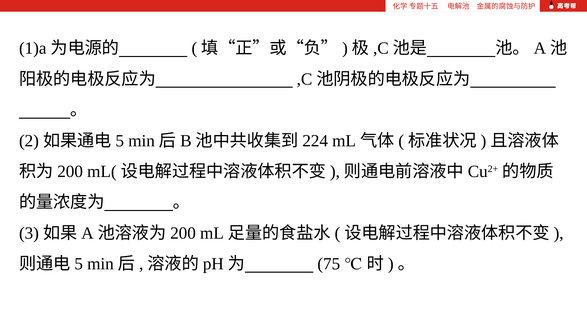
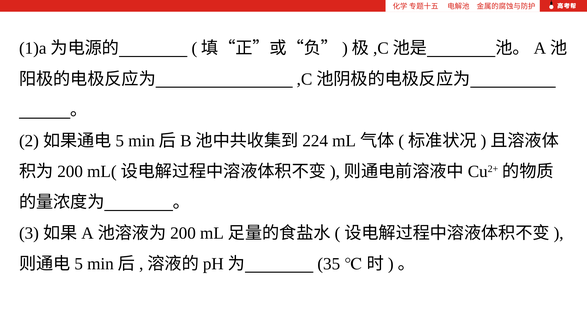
75: 75 -> 35 (329, 264)
